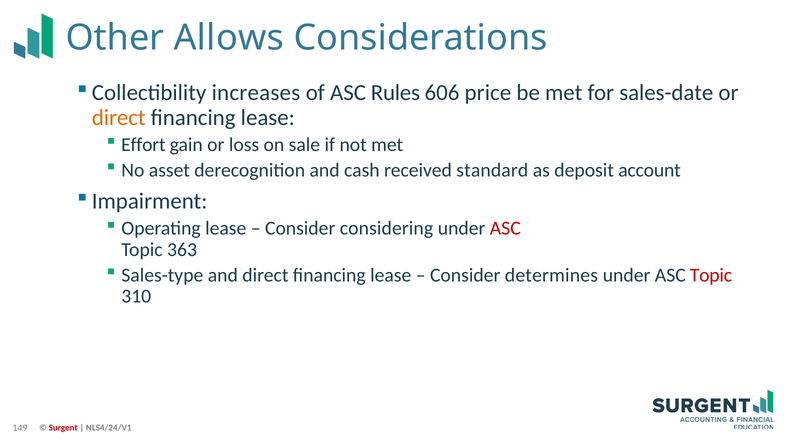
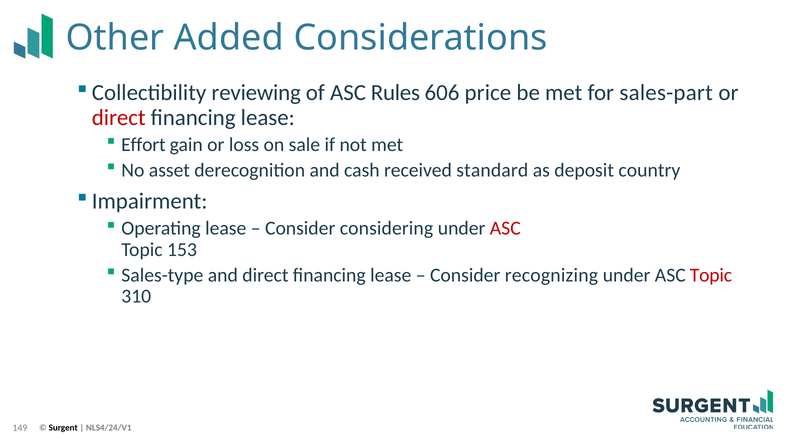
Allows: Allows -> Added (229, 38)
increases: increases -> reviewing (256, 93)
sales-date: sales-date -> sales-part (666, 93)
direct colour: orange -> red (119, 118)
account: account -> country (649, 170)
363: 363 -> 153 (182, 250)
determines: determines -> recognizing (551, 275)
Surgent colour: red -> black (63, 427)
